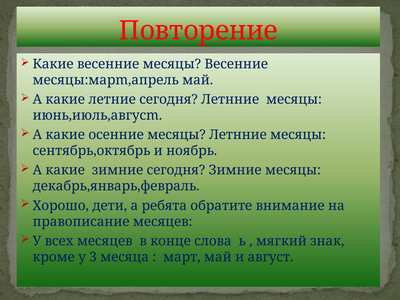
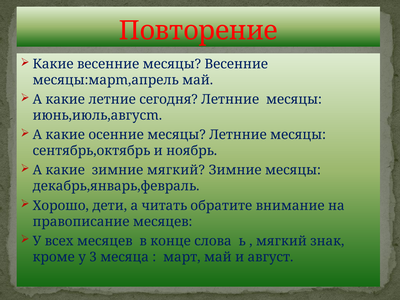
зимние сегодня: сегодня -> мягкий (176, 170)
ребята: ребята -> читать (164, 206)
